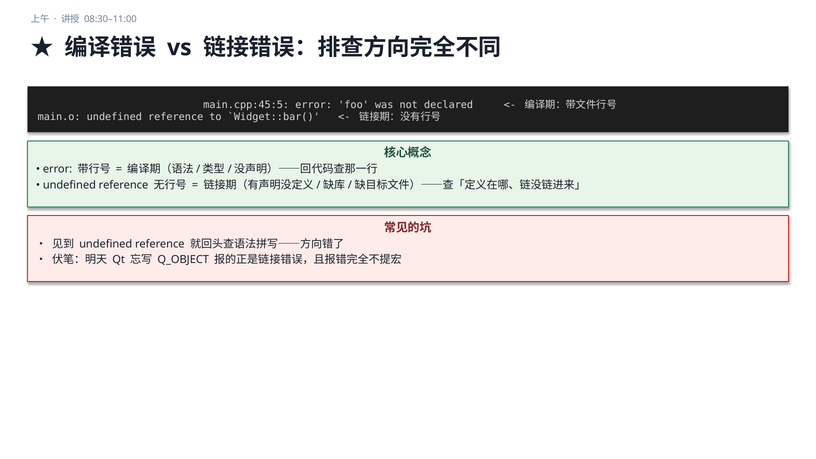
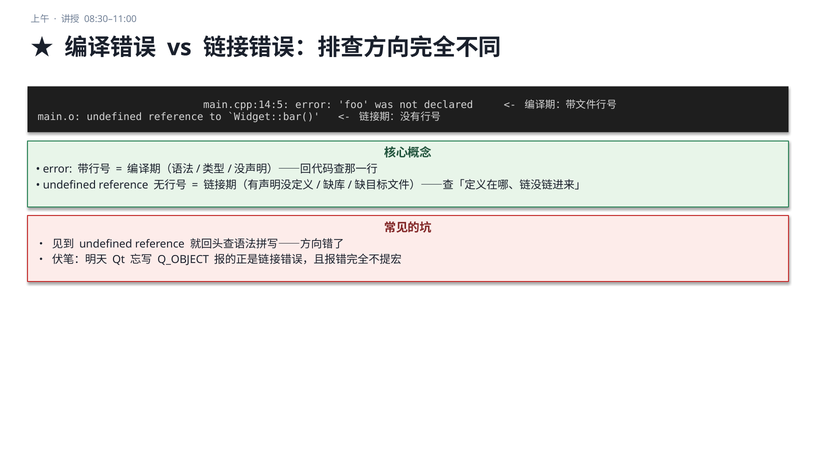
main.cpp:45:5: main.cpp:45:5 -> main.cpp:14:5 (246, 105)
